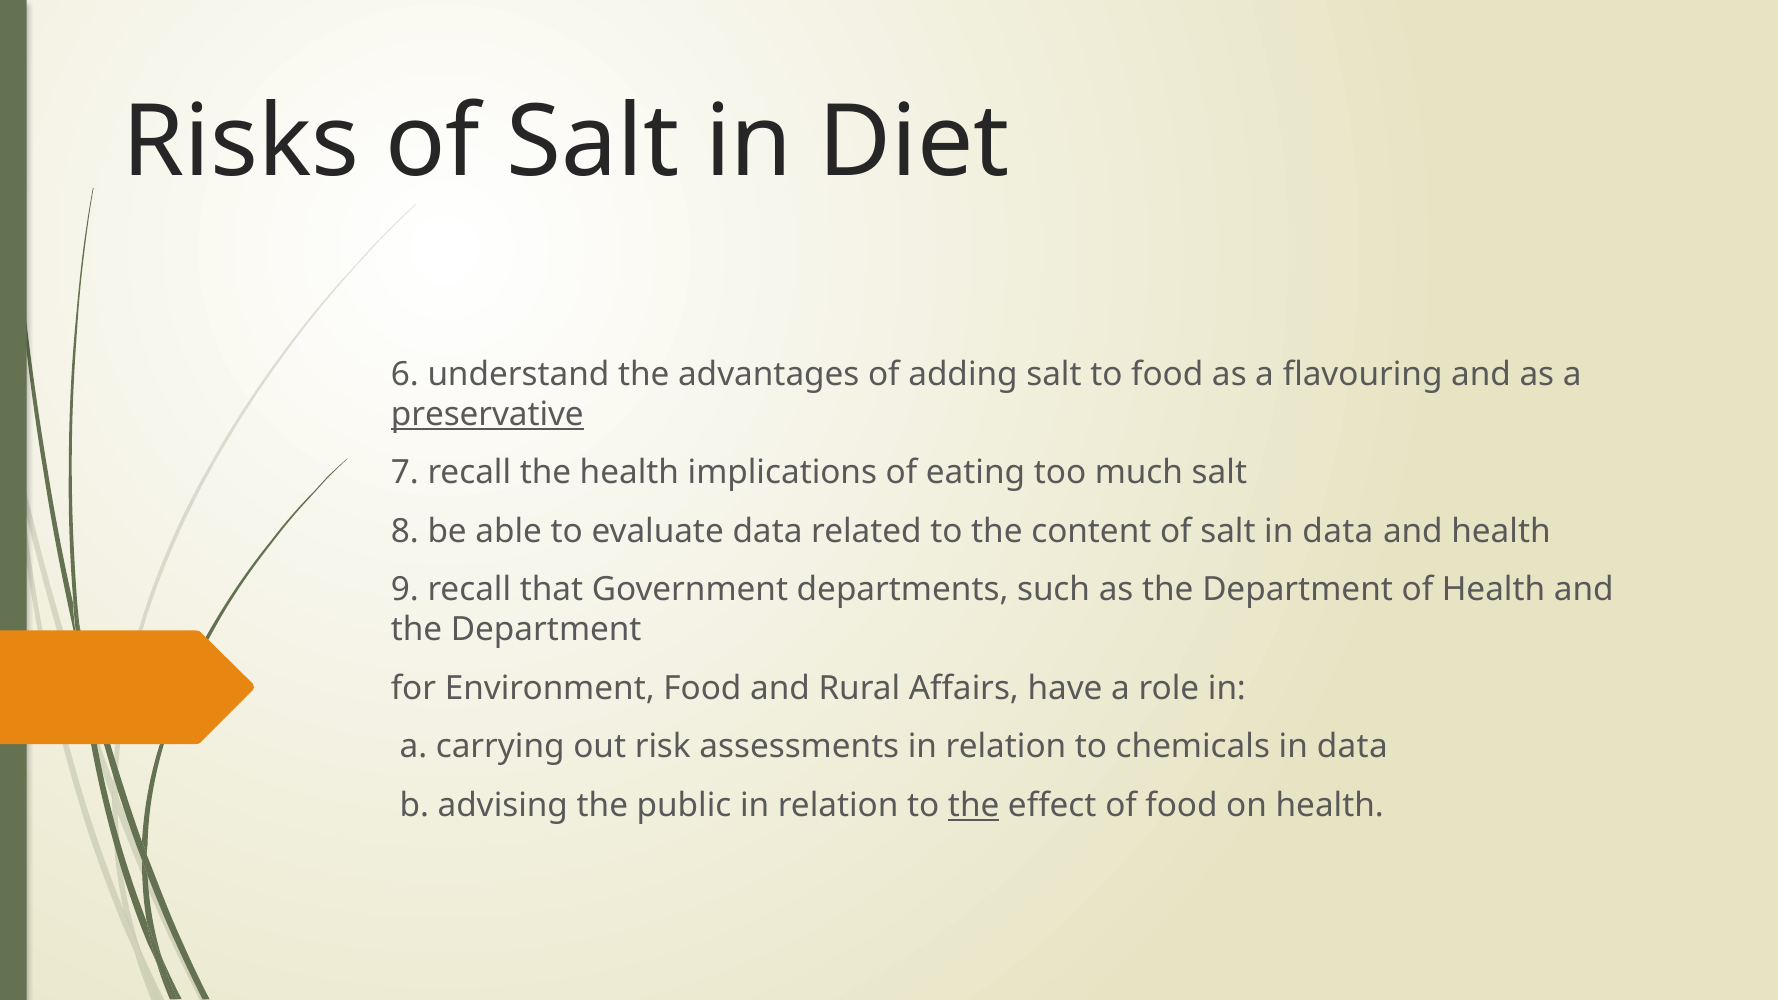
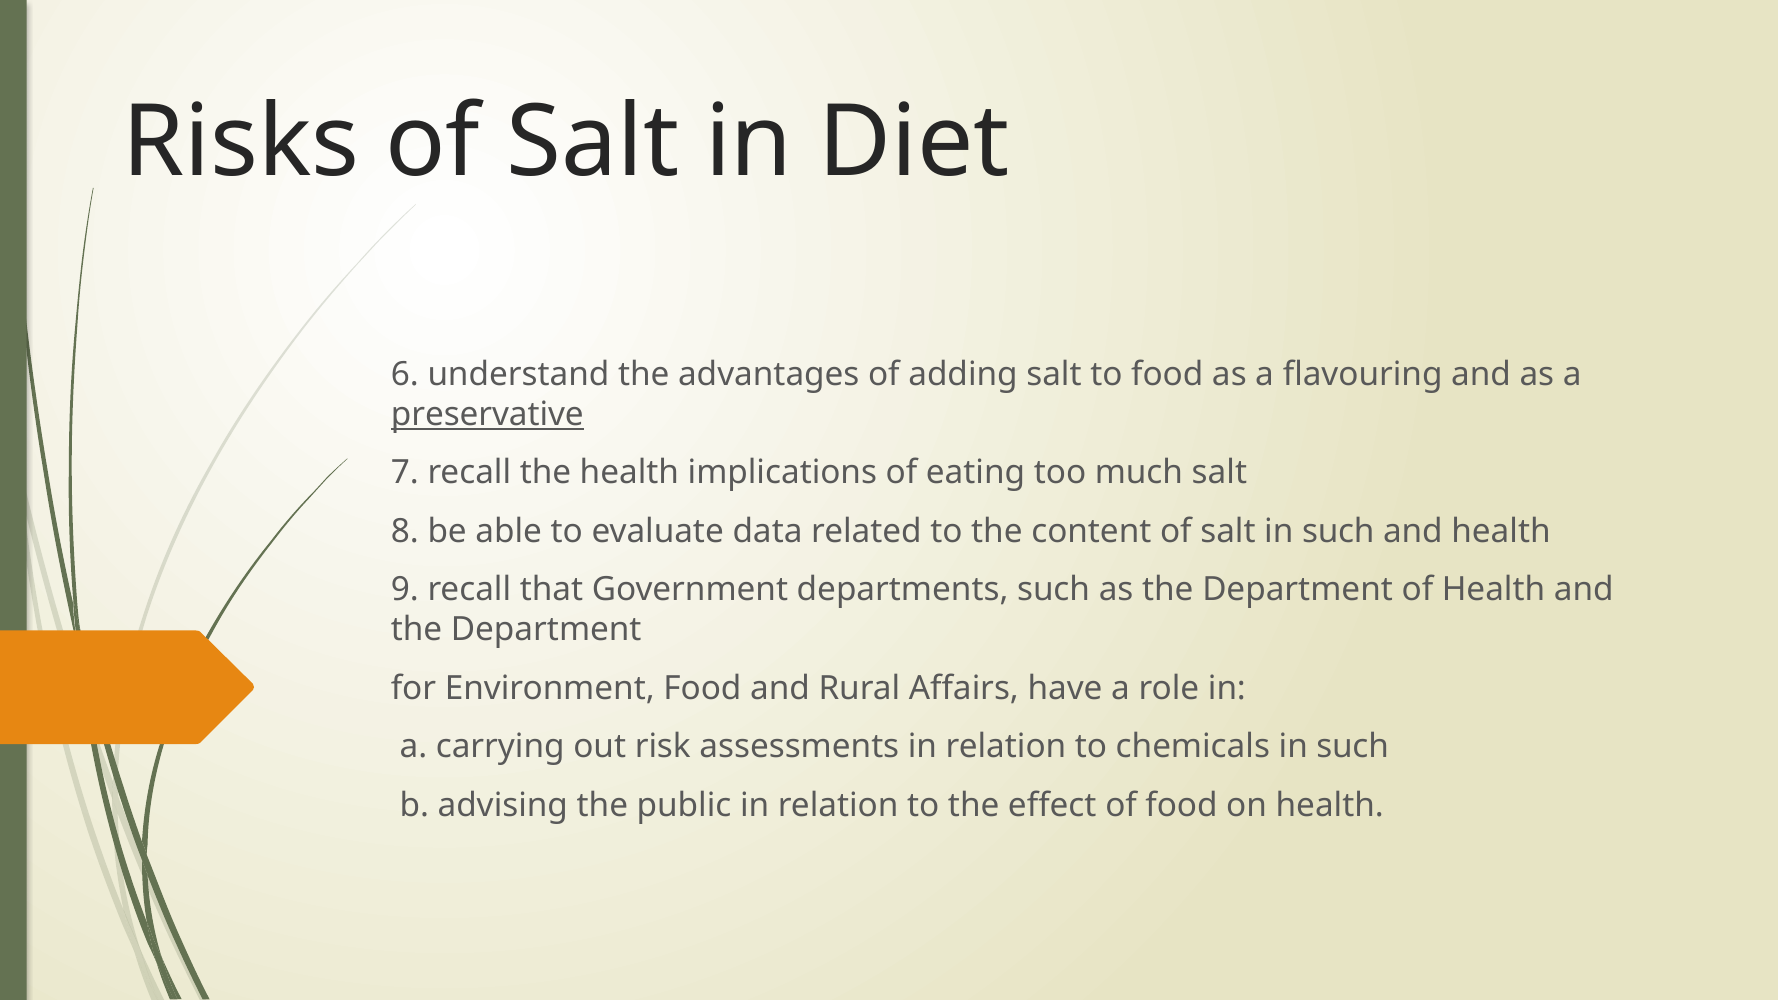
salt in data: data -> such (1338, 531)
chemicals in data: data -> such (1353, 747)
the underline: present -> none (974, 806)
